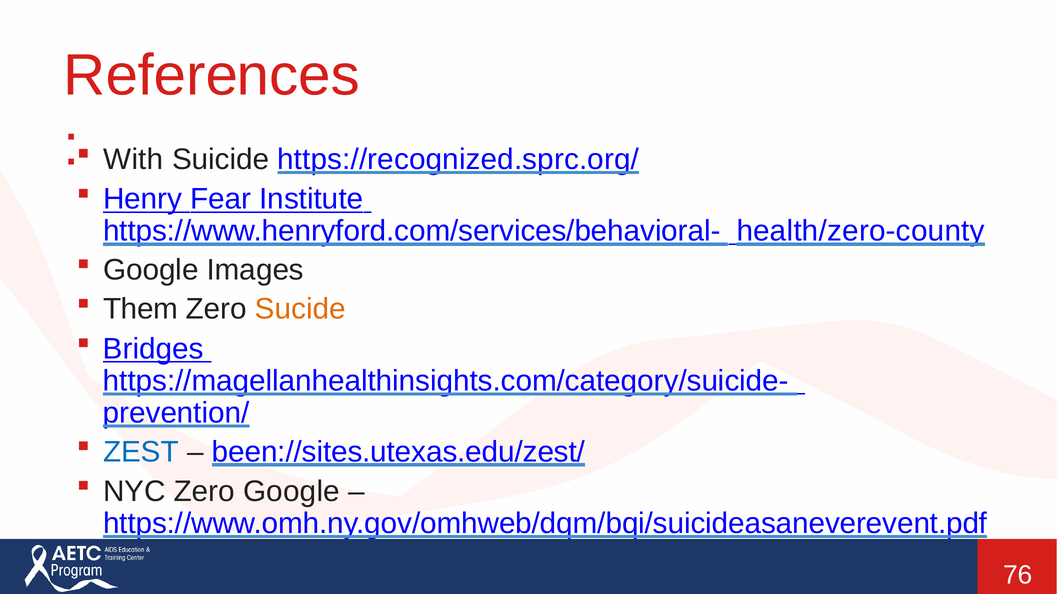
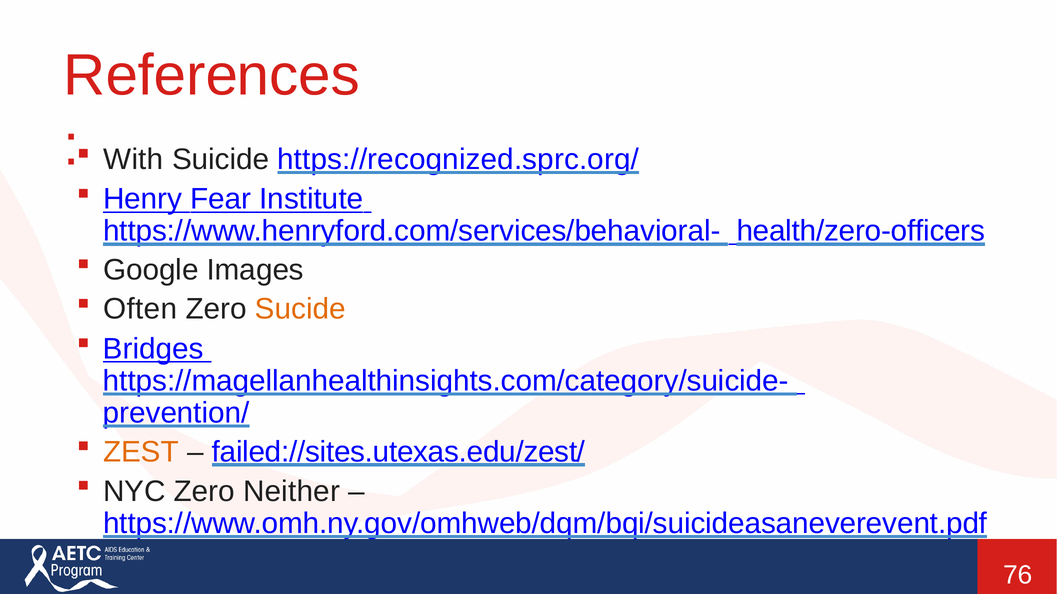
health/zero-county: health/zero-county -> health/zero-officers (861, 231)
Them: Them -> Often (140, 309)
ZEST colour: blue -> orange (141, 452)
been://sites.utexas.edu/zest/: been://sites.utexas.edu/zest/ -> failed://sites.utexas.edu/zest/ (399, 452)
Zero Google: Google -> Neither (292, 492)
